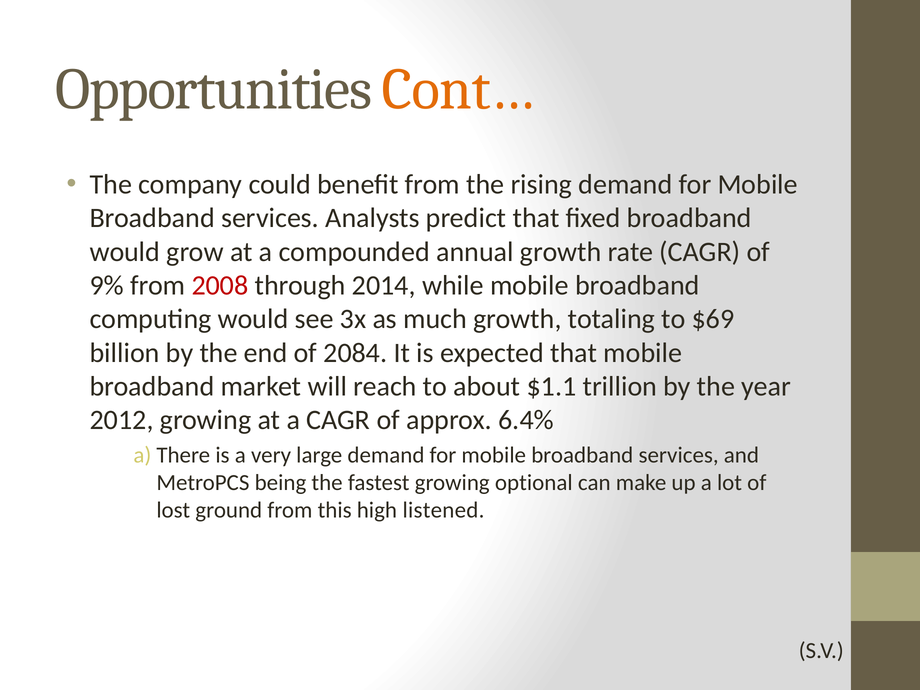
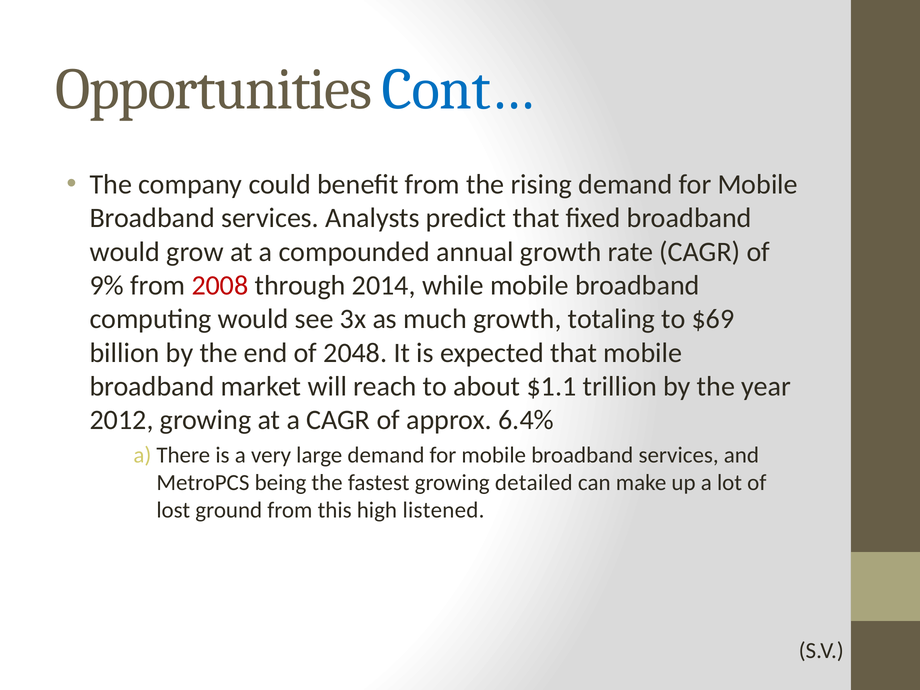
Cont… colour: orange -> blue (458, 89)
2084: 2084 -> 2048 (355, 353)
optional: optional -> detailed (534, 483)
